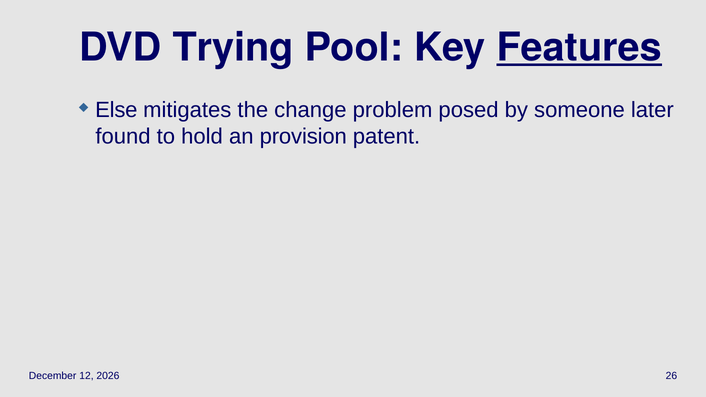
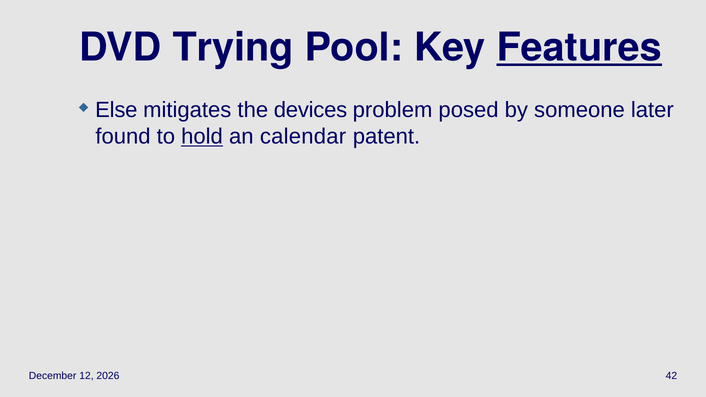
change: change -> devices (311, 110)
hold underline: none -> present (202, 137)
provision: provision -> calendar (303, 137)
26: 26 -> 42 (671, 376)
